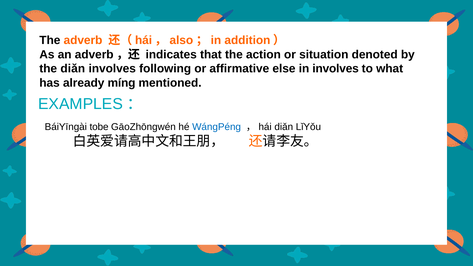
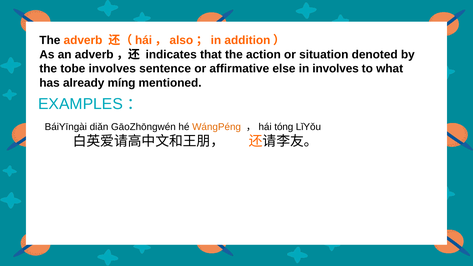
the diǎn: diǎn -> tobe (73, 69)
following: following -> sentence (165, 69)
tobe: tobe -> diǎn (99, 127)
WángPéng colour: blue -> orange (217, 127)
，hái diǎn: diǎn -> tóng (284, 127)
